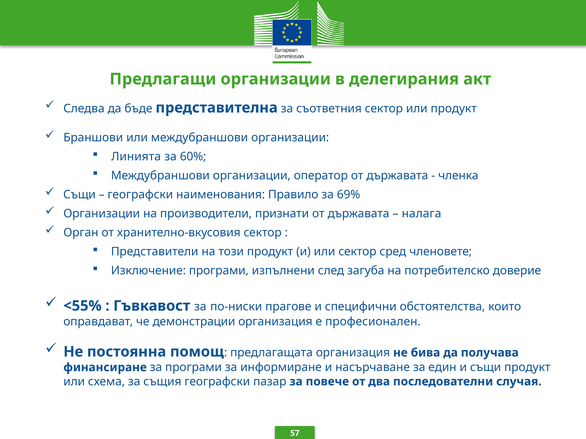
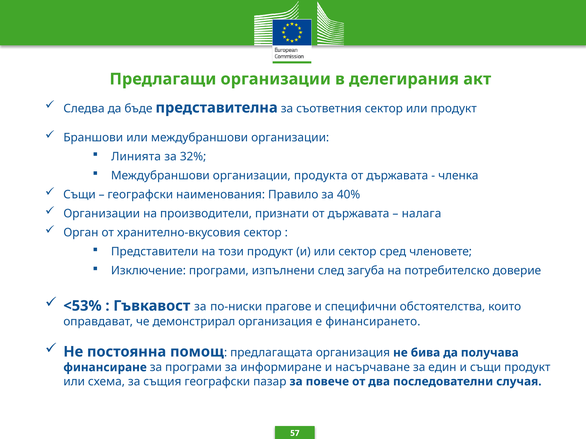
60%: 60% -> 32% (193, 157)
оператор: оператор -> продукта (321, 176)
69%: 69% -> 40% (349, 195)
<55%: <55% -> <53% (83, 306)
демонстрации: демонстрации -> демонстрирал (194, 322)
професионален: професионален -> финансирането (373, 322)
